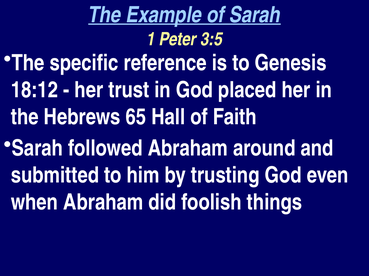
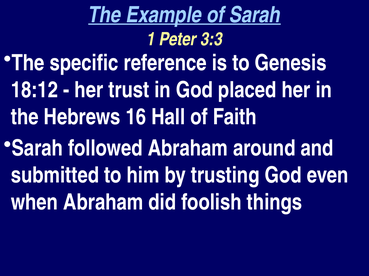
3:5: 3:5 -> 3:3 (211, 39)
65: 65 -> 16 (136, 117)
